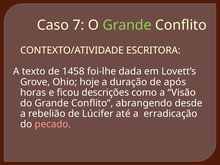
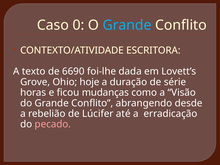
7: 7 -> 0 (78, 25)
Grande colour: light green -> light blue (127, 25)
1458: 1458 -> 6690 (73, 71)
após: após -> série (175, 82)
descrições: descrições -> mudanças (105, 93)
